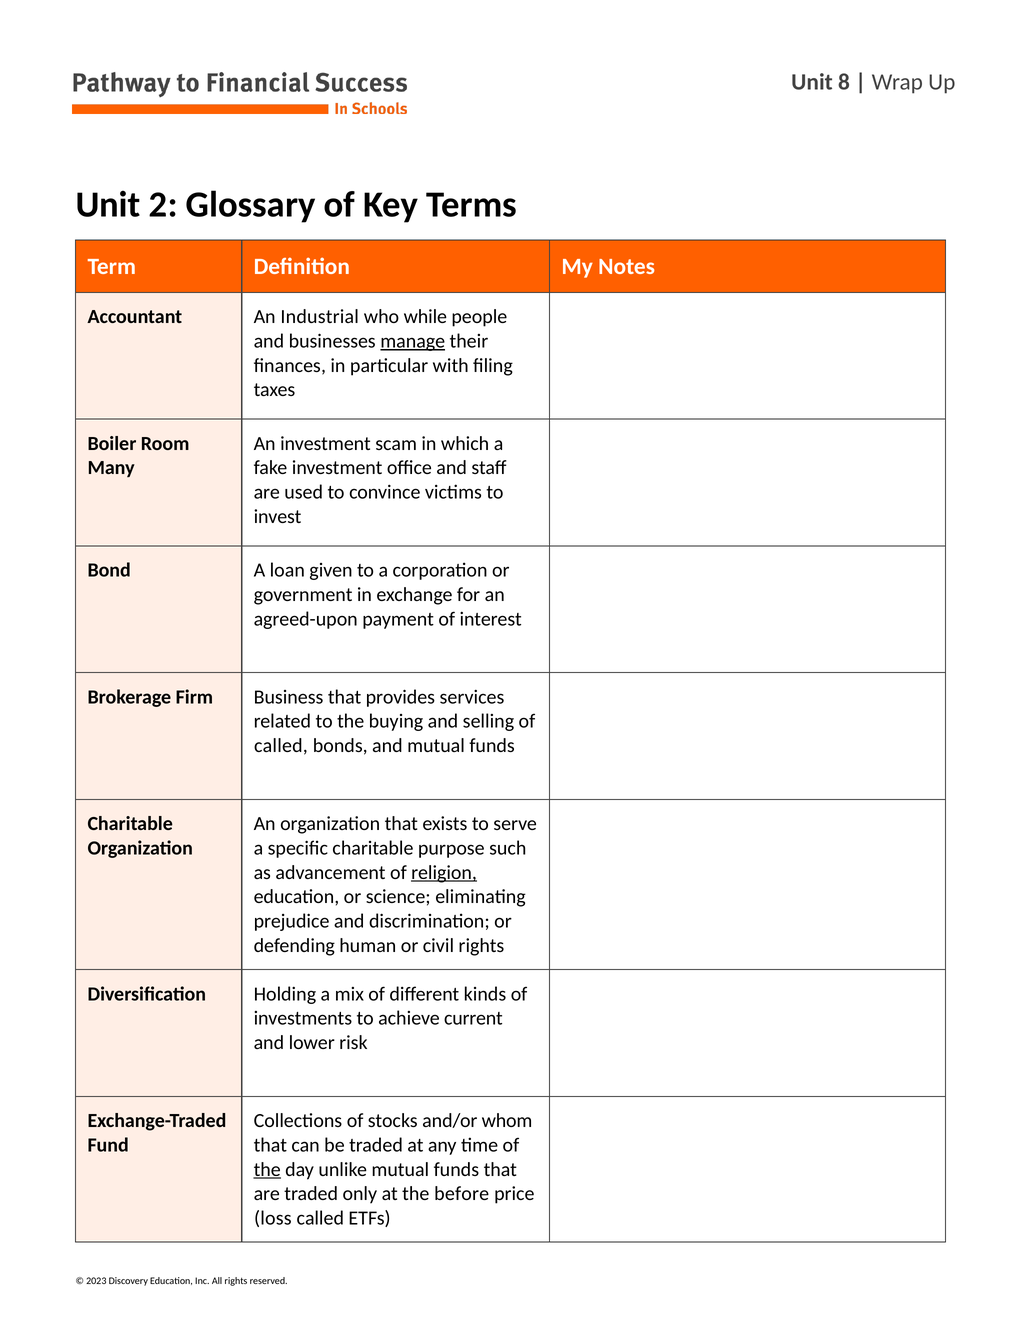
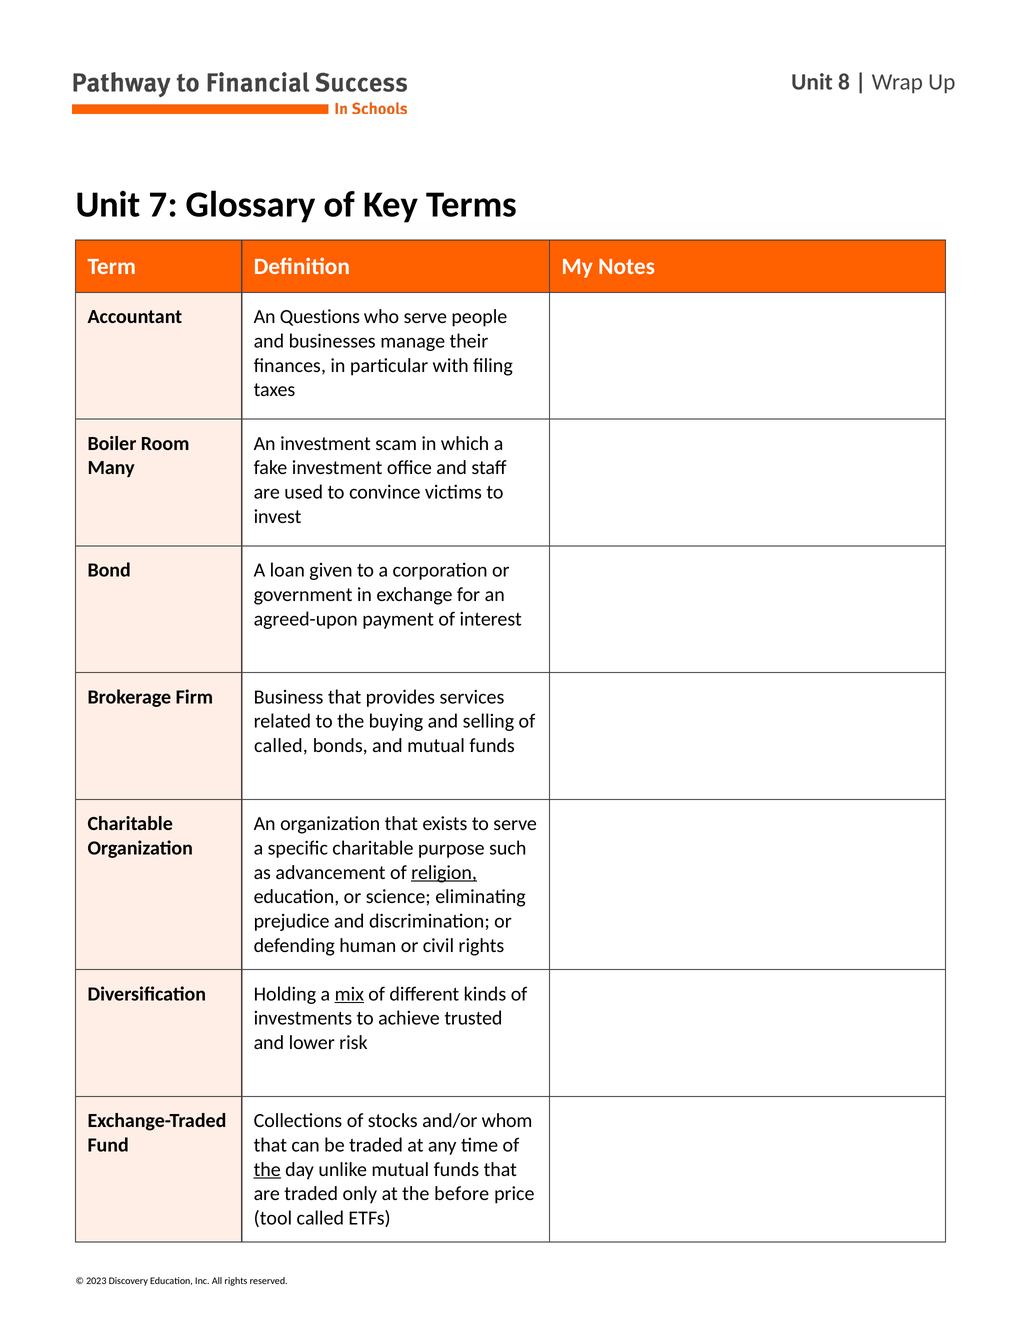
2: 2 -> 7 (163, 205)
Industrial: Industrial -> Questions (320, 317)
who while: while -> serve (425, 317)
manage underline: present -> none (413, 341)
mix underline: none -> present (349, 994)
current: current -> trusted (473, 1018)
loss: loss -> tool (273, 1218)
